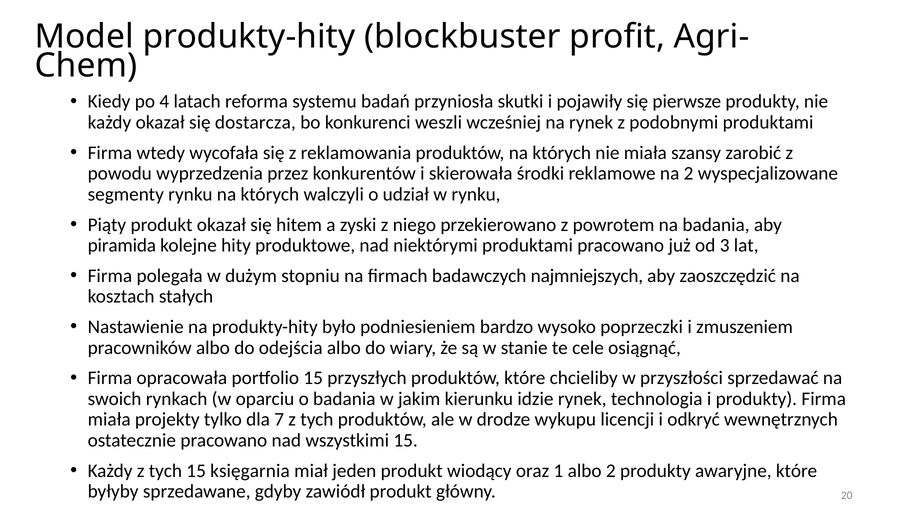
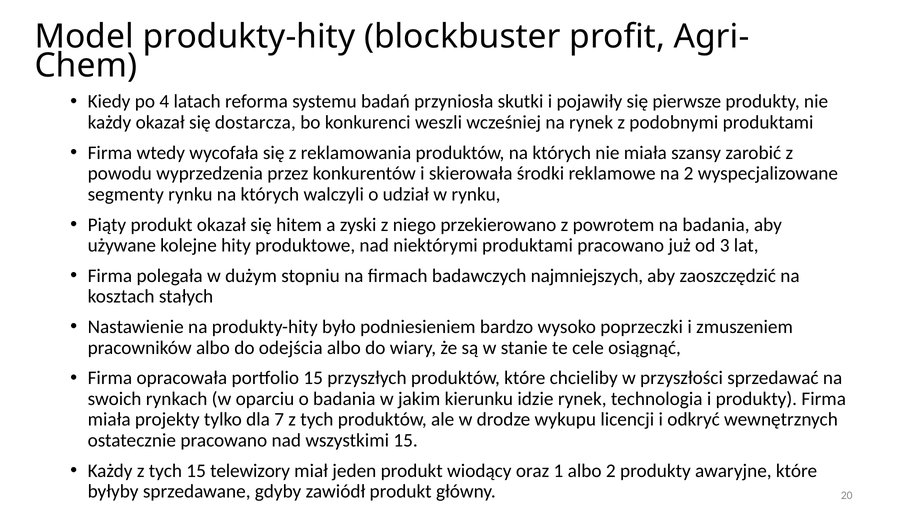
piramida: piramida -> używane (122, 246)
księgarnia: księgarnia -> telewizory (250, 471)
